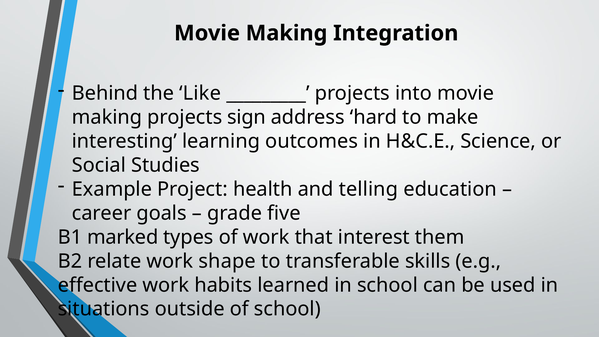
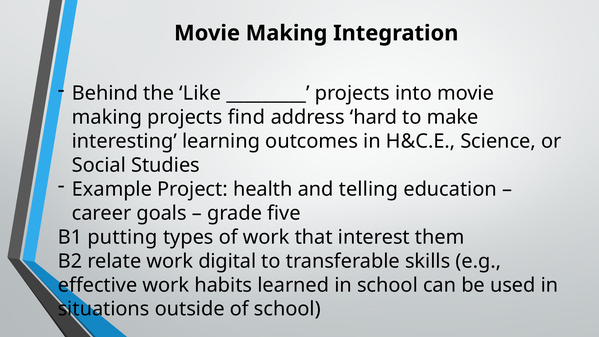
sign: sign -> find (246, 117)
marked: marked -> putting (122, 237)
shape: shape -> digital (227, 261)
